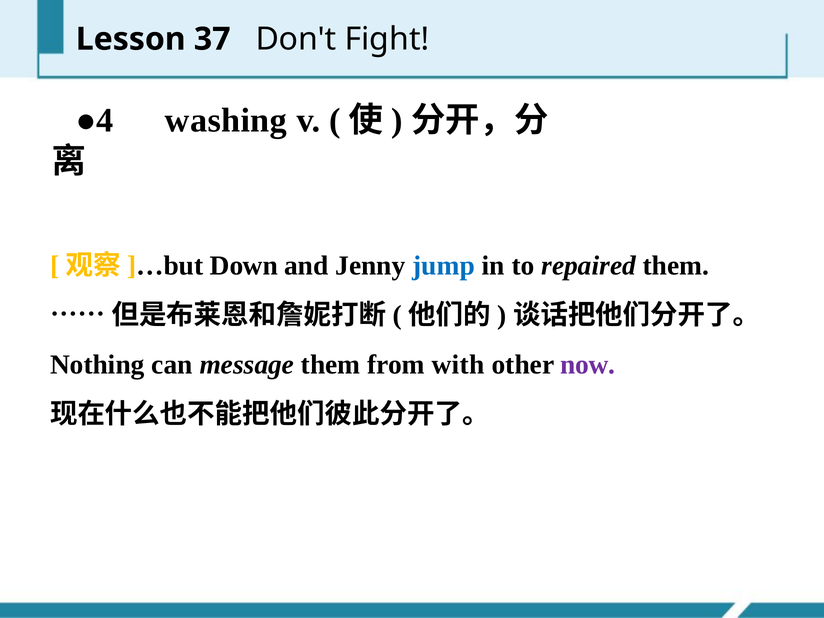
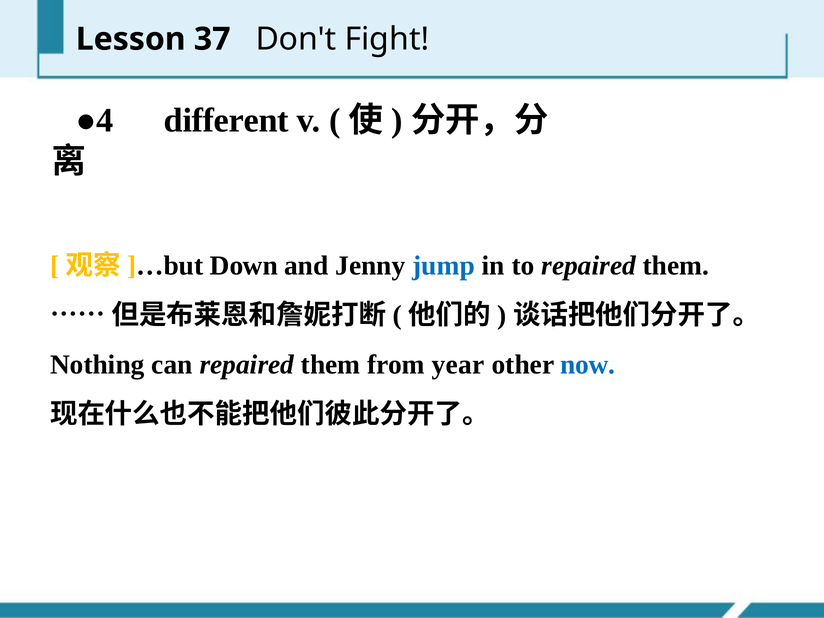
washing: washing -> different (226, 120)
can message: message -> repaired (247, 365)
with: with -> year (458, 365)
now colour: purple -> blue (588, 365)
